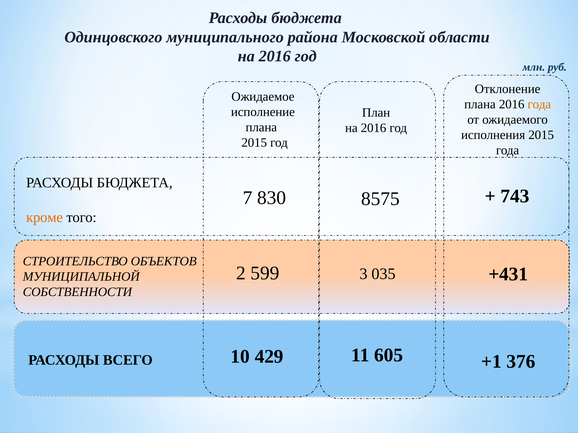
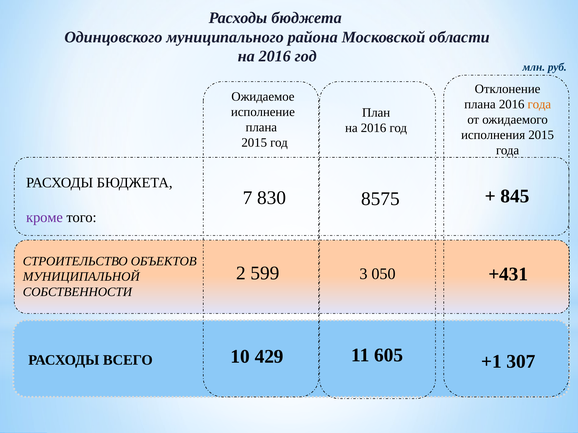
743: 743 -> 845 (515, 196)
кроме colour: orange -> purple (45, 218)
035: 035 -> 050 (384, 274)
376: 376 -> 307 (521, 362)
